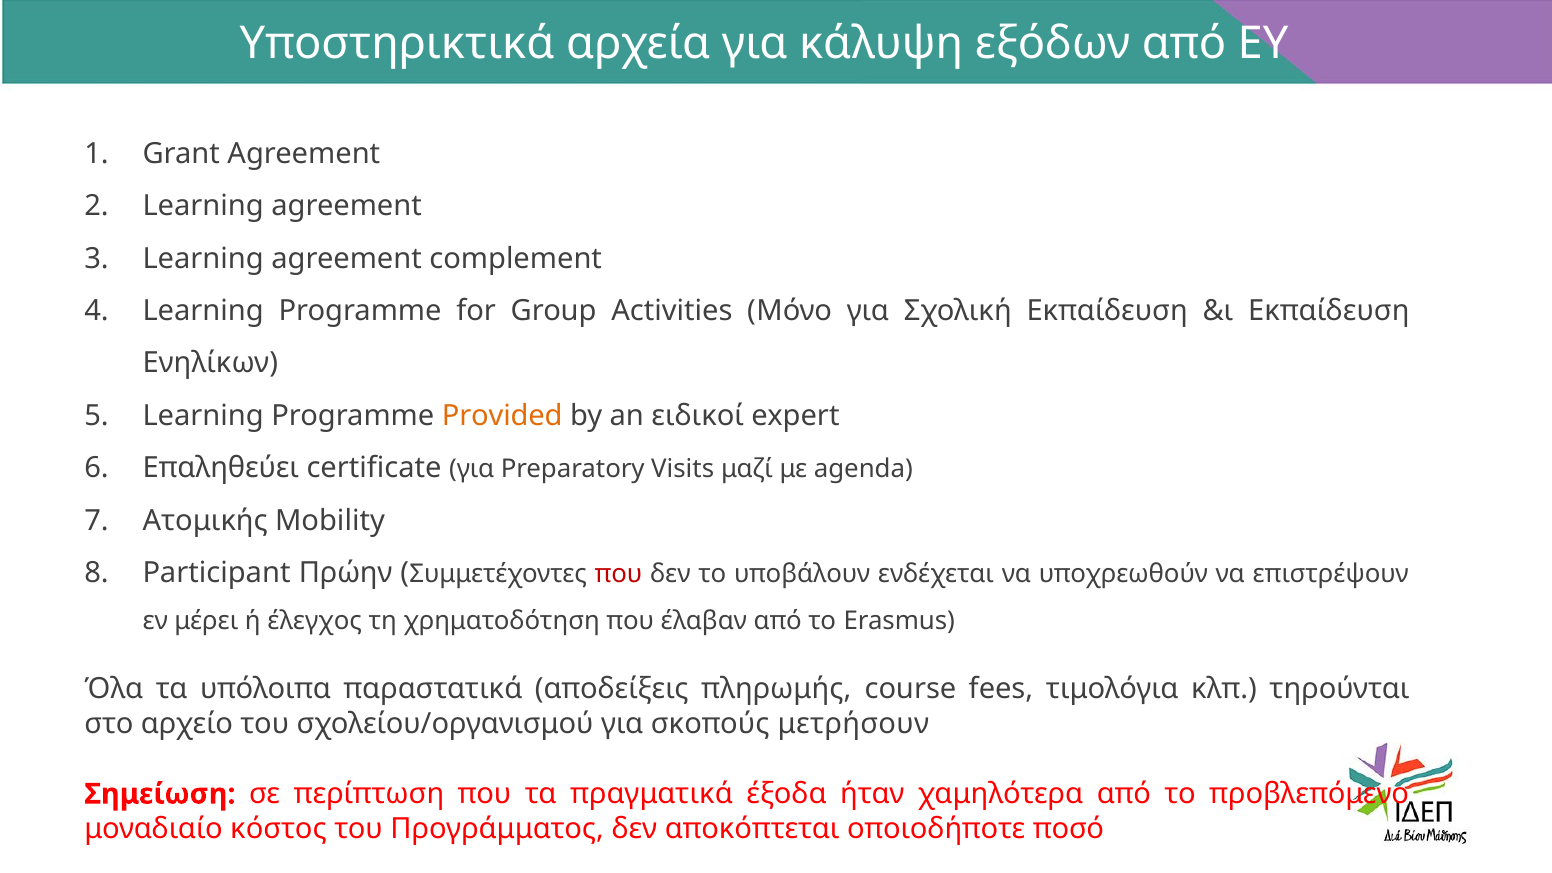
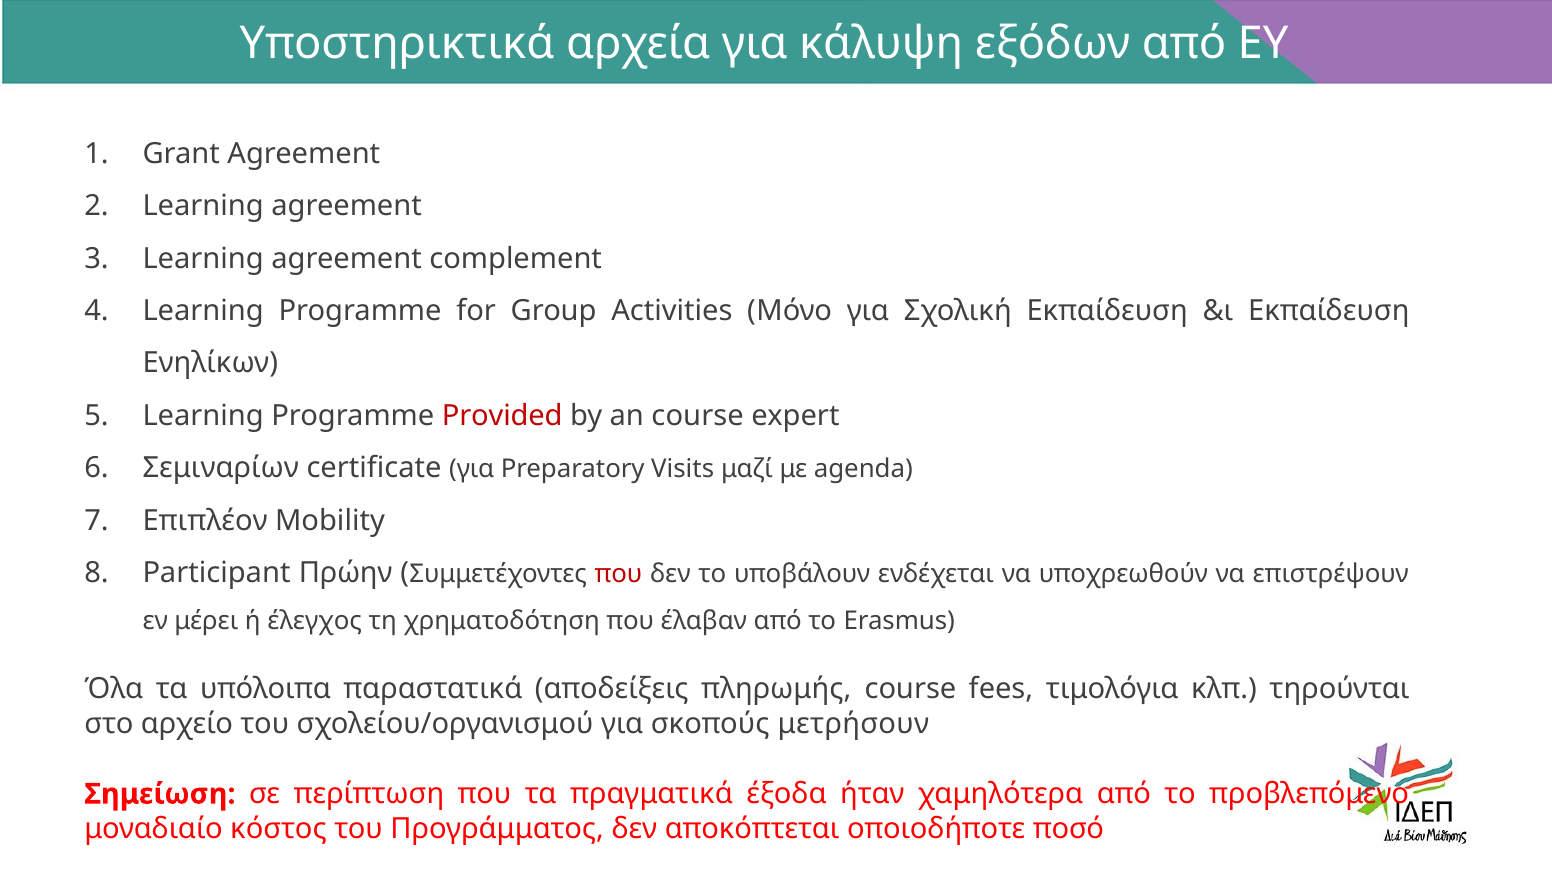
Provided colour: orange -> red (502, 416)
an ειδικοί: ειδικοί -> course (698, 416)
Επαληθεύει: Επαληθεύει -> Σεμιναρίων (221, 468)
Ατομικής: Ατομικής -> Επιπλέον (205, 521)
